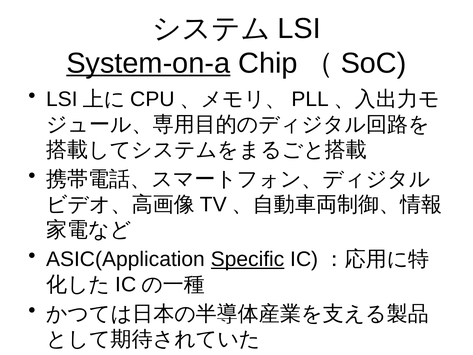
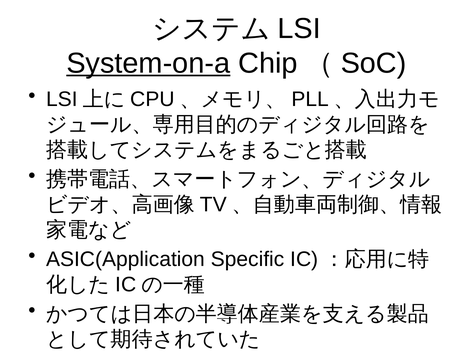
Specific underline: present -> none (248, 259)
